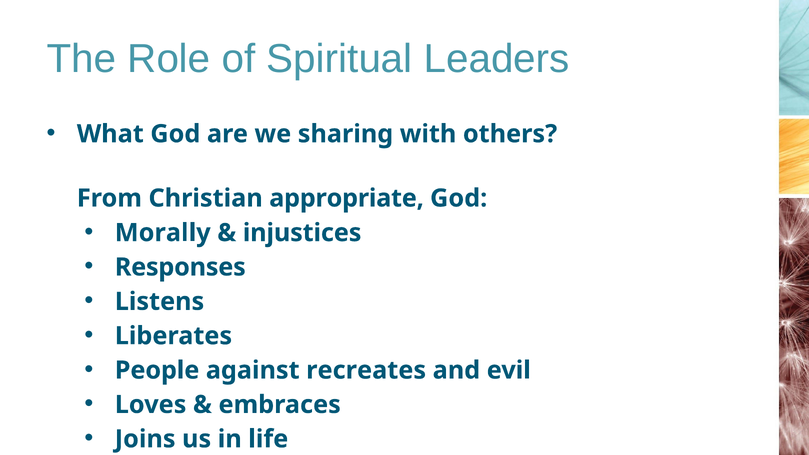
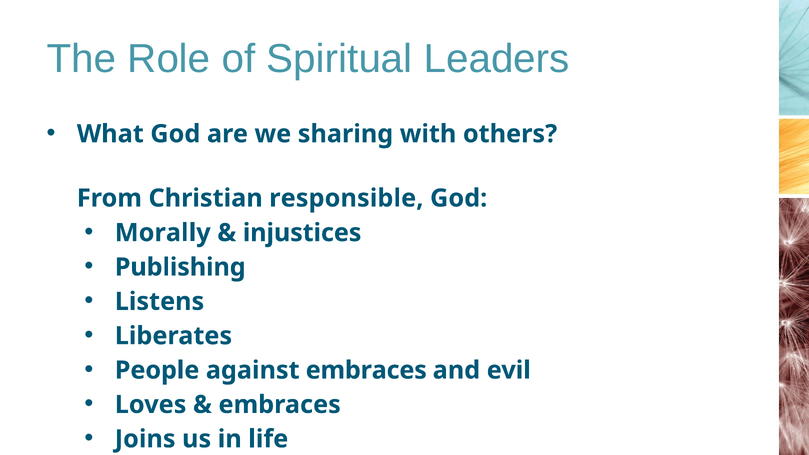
appropriate: appropriate -> responsible (346, 198)
Responses: Responses -> Publishing (180, 267)
against recreates: recreates -> embraces (366, 370)
